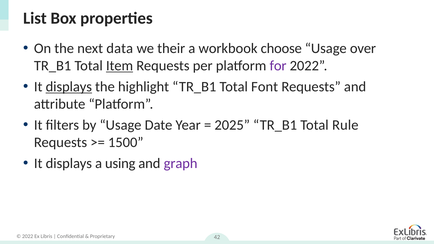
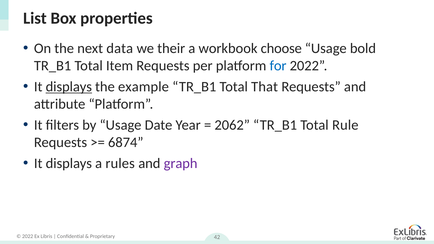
over: over -> bold (363, 48)
Item underline: present -> none (120, 66)
for colour: purple -> blue (278, 66)
highlight: highlight -> example (143, 87)
Font: Font -> That (265, 87)
2025: 2025 -> 2062 (232, 125)
1500: 1500 -> 6874 (126, 143)
using: using -> rules (120, 164)
